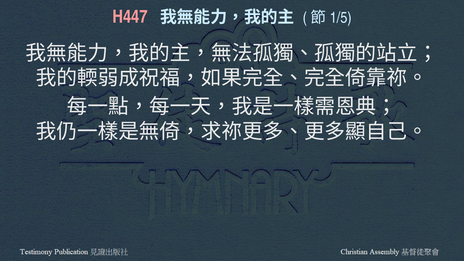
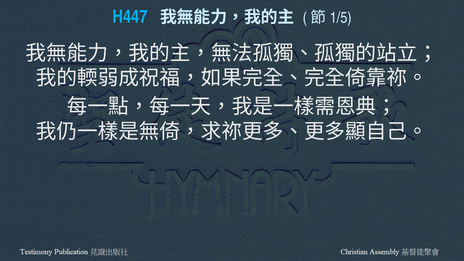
H447 colour: pink -> light blue (130, 17)
